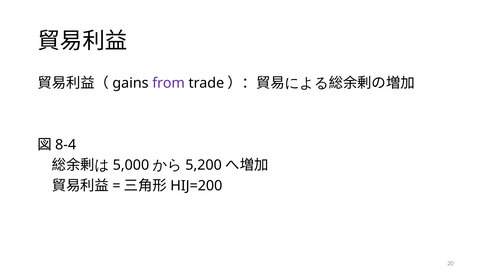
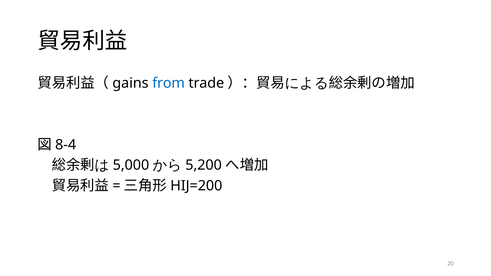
from colour: purple -> blue (169, 83)
